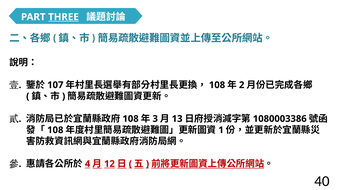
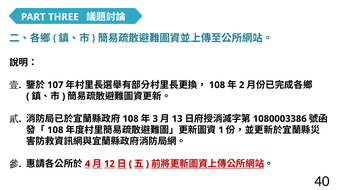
THREE underline: present -> none (63, 17)
